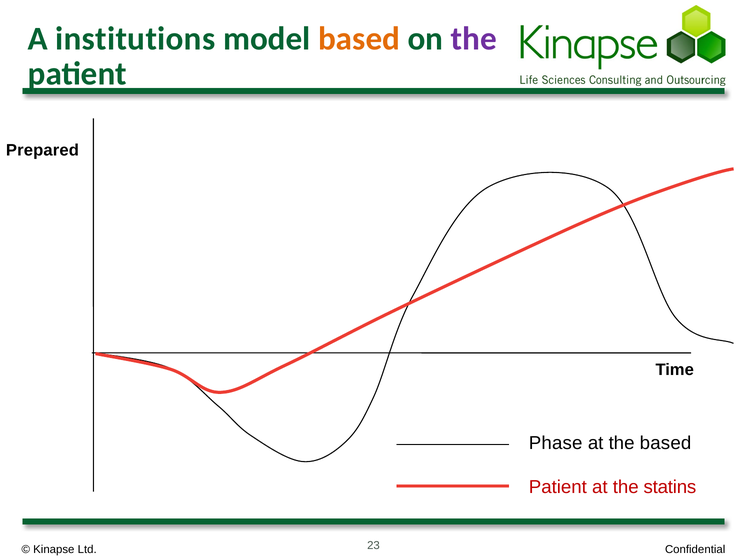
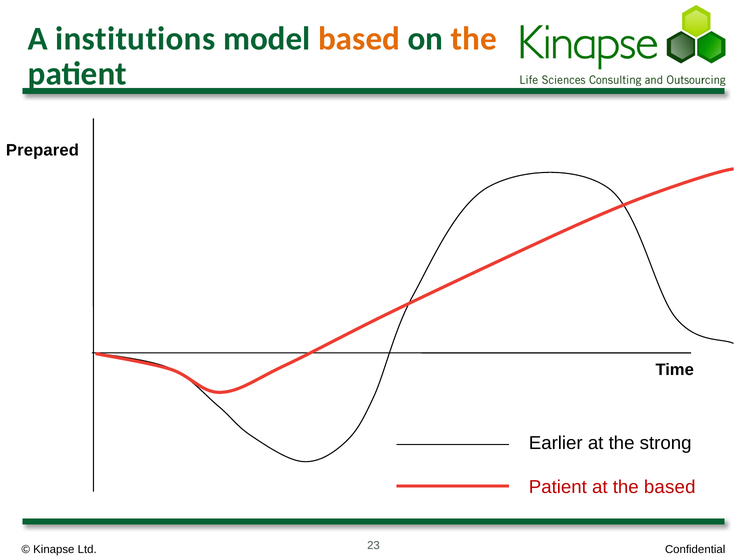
the colour: purple -> orange (474, 39)
Phase: Phase -> Earlier (556, 443)
the based: based -> strong (666, 443)
the statins: statins -> based (670, 487)
